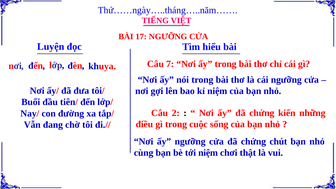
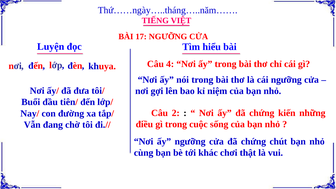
7: 7 -> 4 (170, 64)
tới niệm: niệm -> khác (208, 153)
